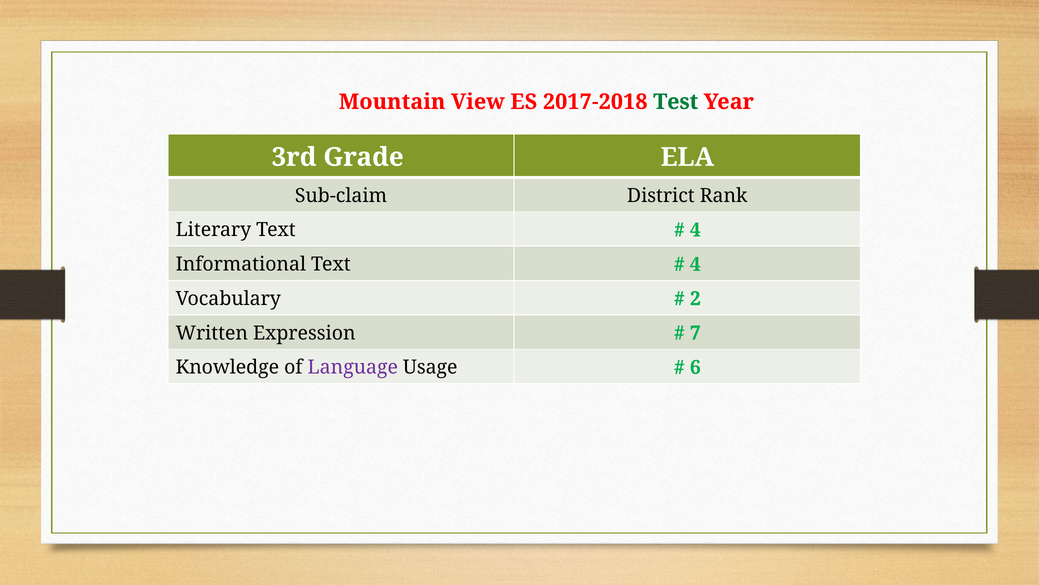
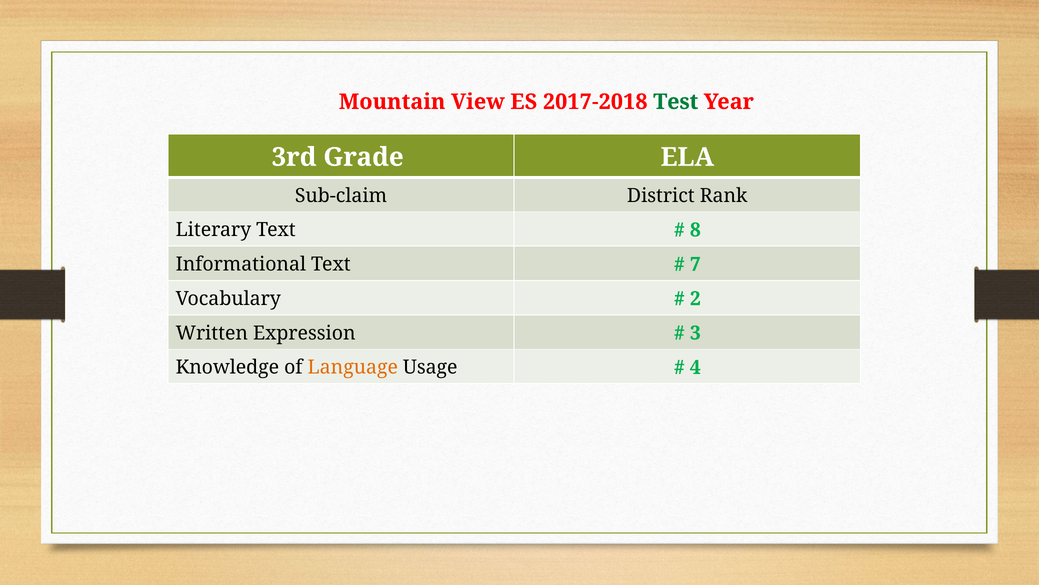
4: 4 -> 8 (695, 230)
4: 4 -> 7 (695, 264)
7: 7 -> 3 (695, 333)
Language colour: purple -> orange (353, 367)
6: 6 -> 4 (695, 367)
